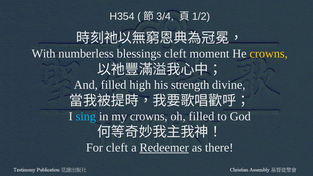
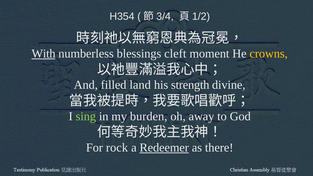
With underline: none -> present (44, 54)
high: high -> land (140, 85)
sing colour: light blue -> light green (86, 116)
my crowns: crowns -> burden (149, 116)
oh filled: filled -> away (201, 116)
For cleft: cleft -> rock (117, 148)
